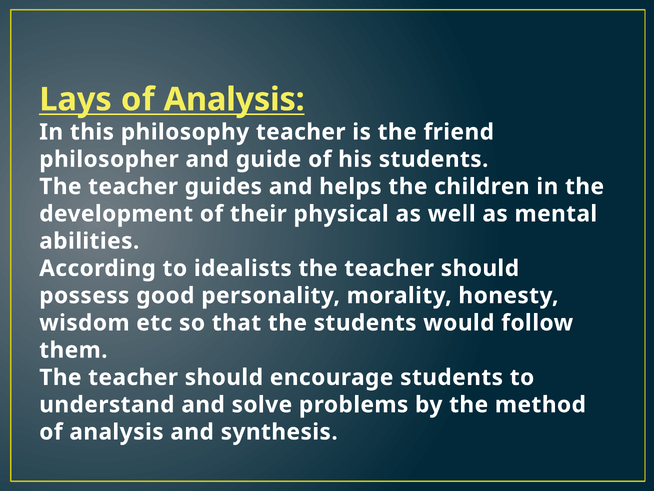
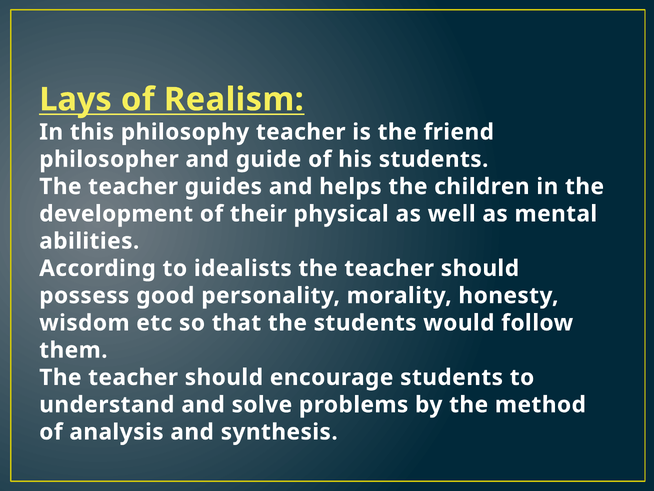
Analysis: Analysis -> Realism (234, 99)
